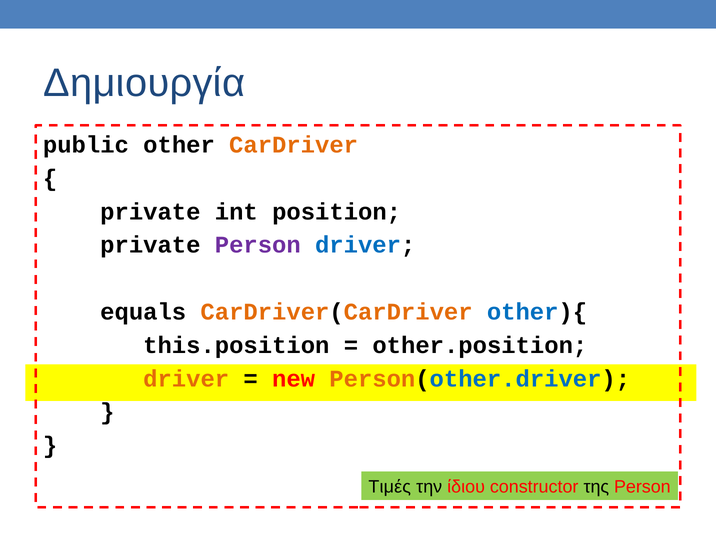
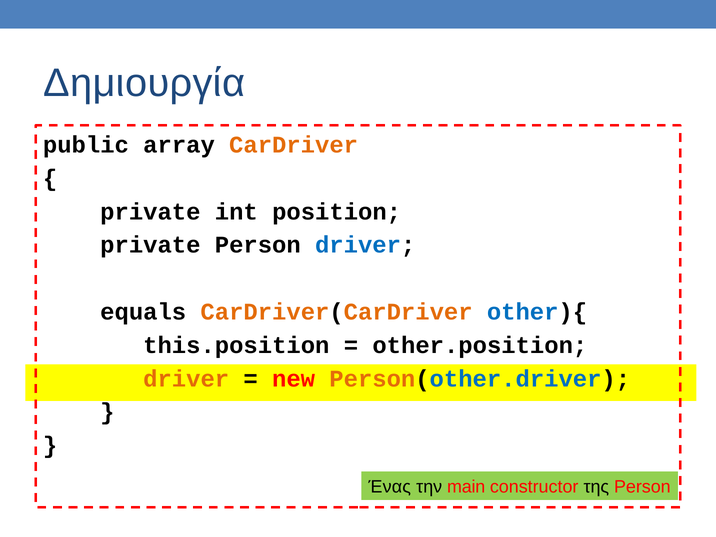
other: other -> array (179, 145)
Person colour: purple -> black (258, 245)
Τιμές: Τιμές -> Ένας (390, 487)
ίδιου: ίδιου -> main (466, 487)
